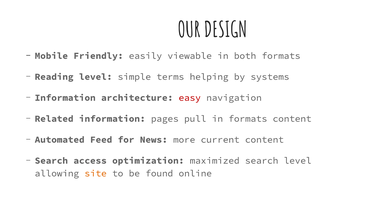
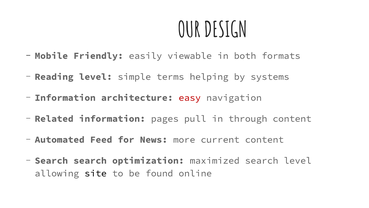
in formats: formats -> through (248, 118)
Search access: access -> search (90, 160)
site colour: orange -> black (96, 173)
